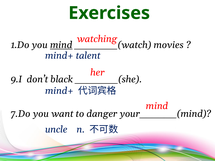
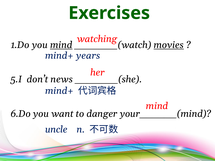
movies underline: none -> present (169, 45)
talent: talent -> years (88, 56)
9.I: 9.I -> 5.I (16, 79)
black: black -> news (62, 79)
7.Do: 7.Do -> 6.Do (21, 114)
